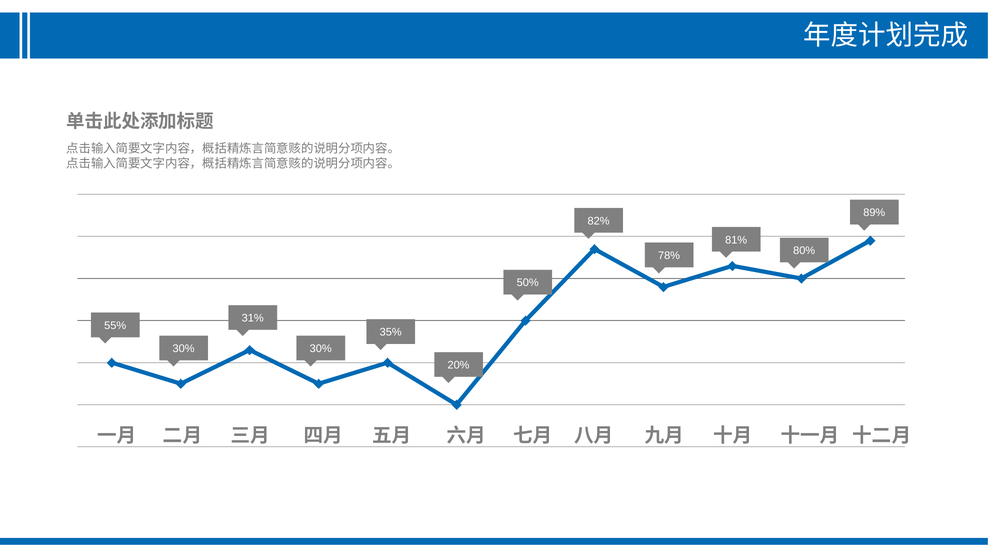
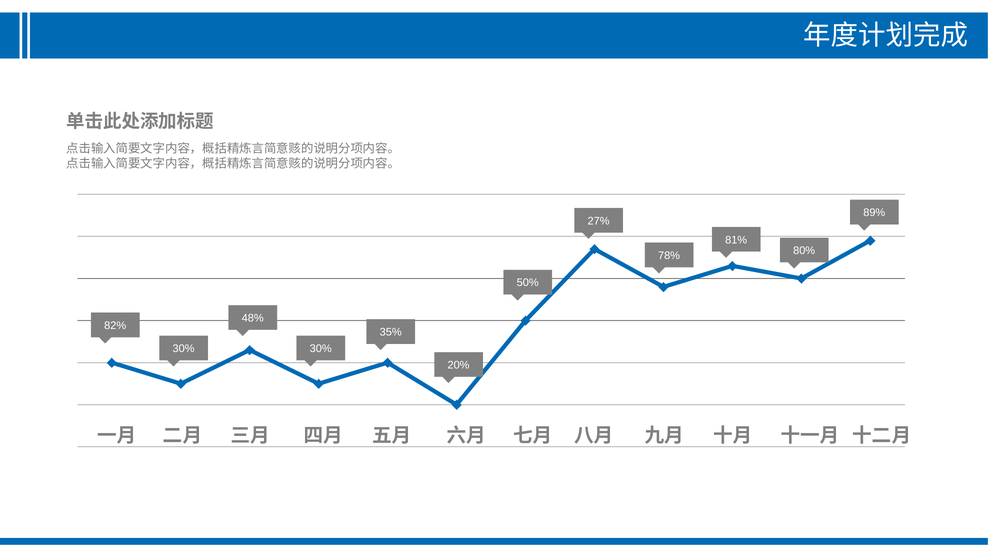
82%: 82% -> 27% (599, 221)
31%: 31% -> 48% (253, 318)
55%: 55% -> 82% (115, 326)
